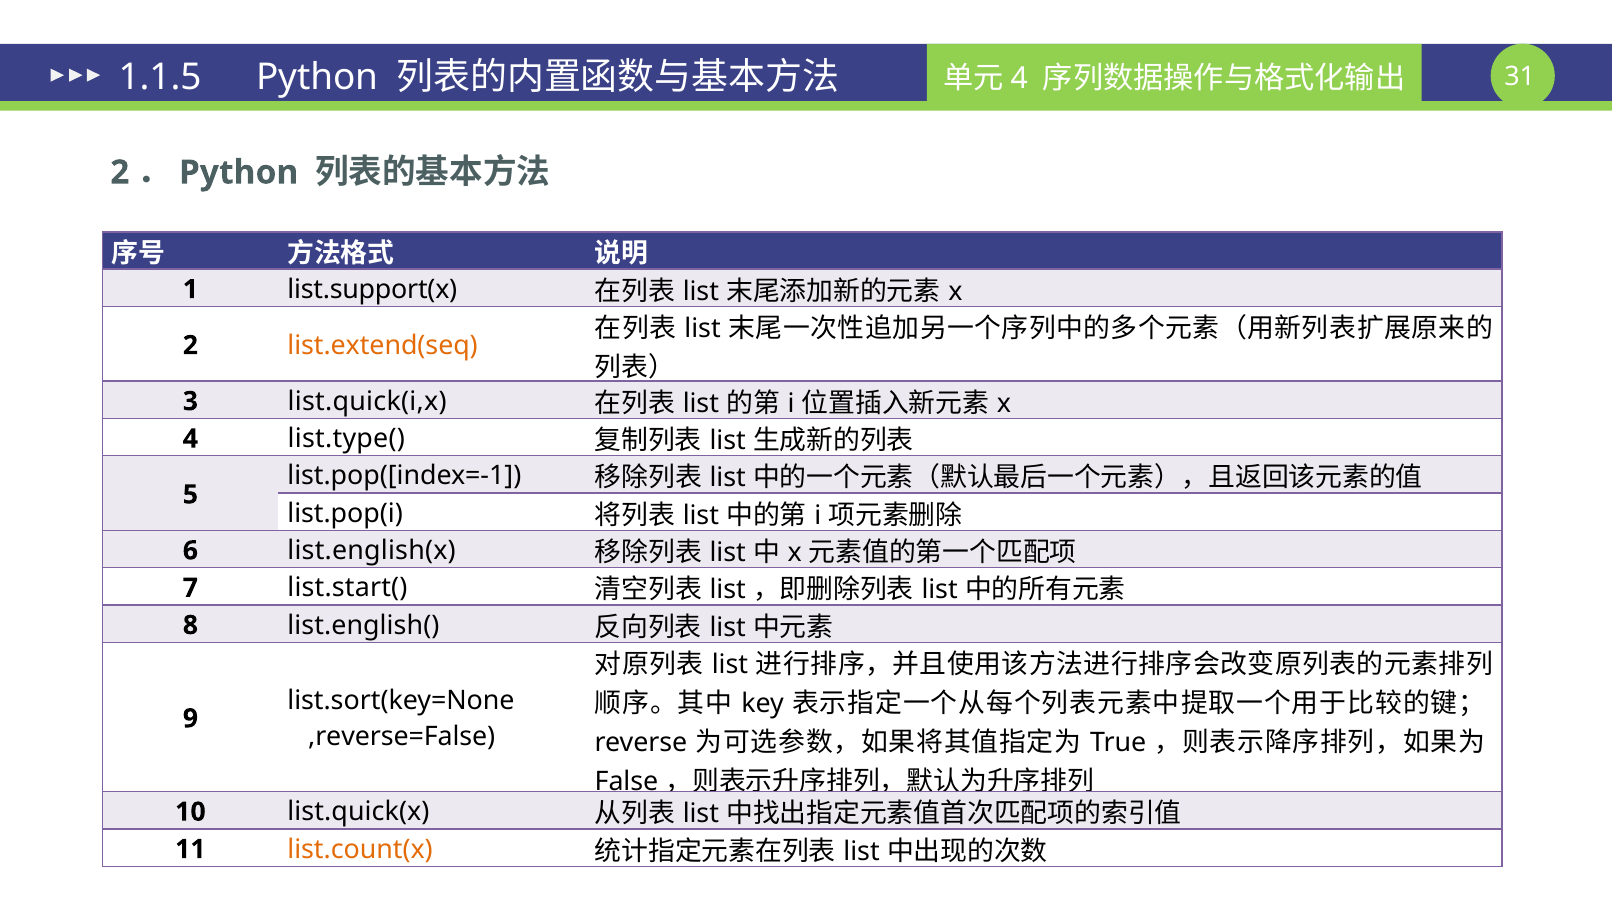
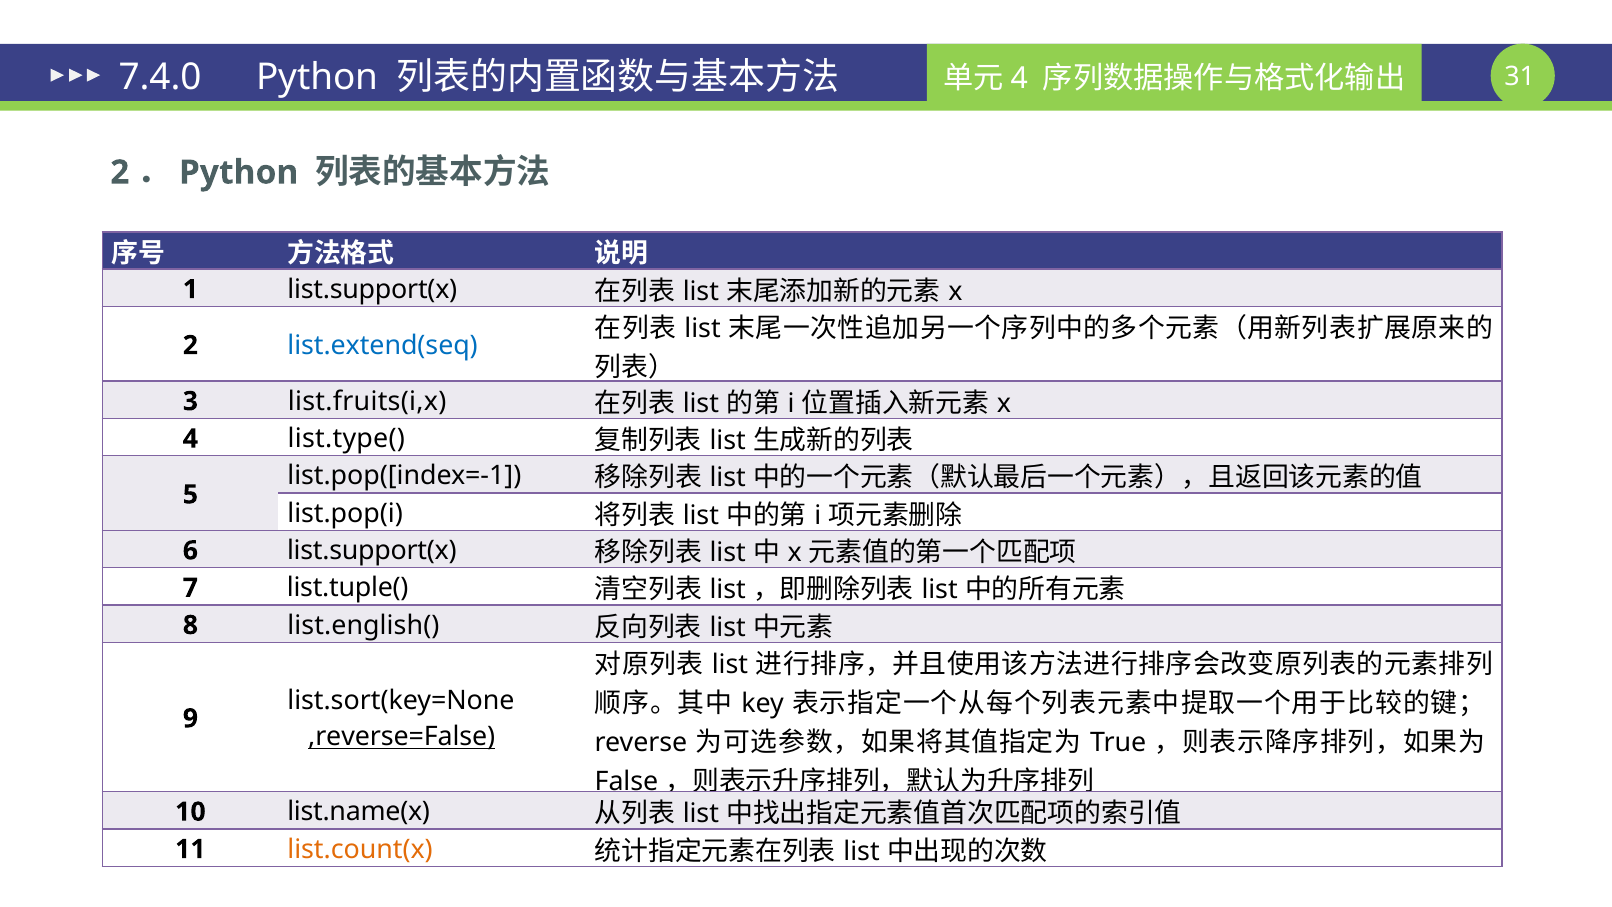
1.1.5: 1.1.5 -> 7.4.0 (160, 77)
list.extend(seq colour: orange -> blue (383, 345)
list.quick(i,x: list.quick(i,x -> list.fruits(i,x (367, 401)
list.english(x: list.english(x -> list.support(x (372, 550)
list.start(: list.start( -> list.tuple( (348, 588)
,reverse=False underline: none -> present (402, 736)
list.quick(x: list.quick(x -> list.name(x (359, 811)
